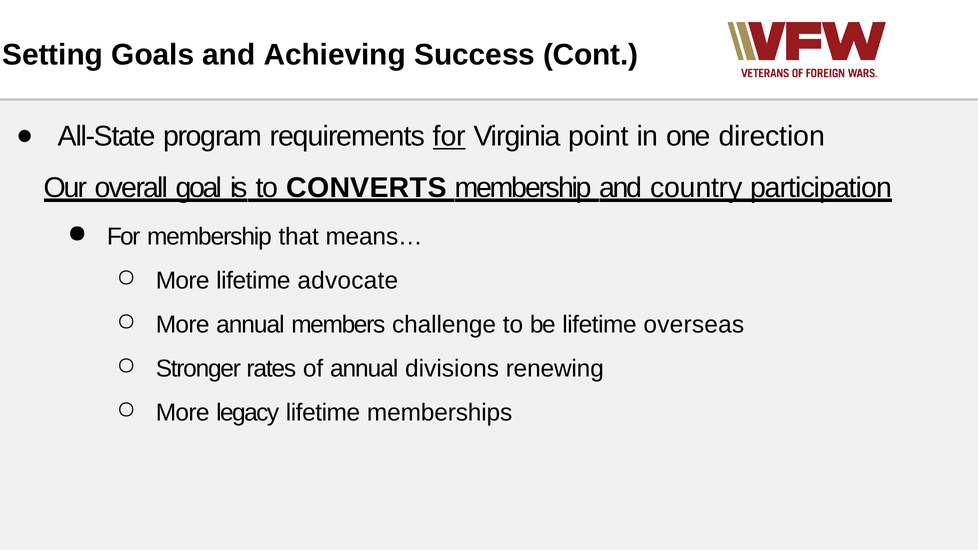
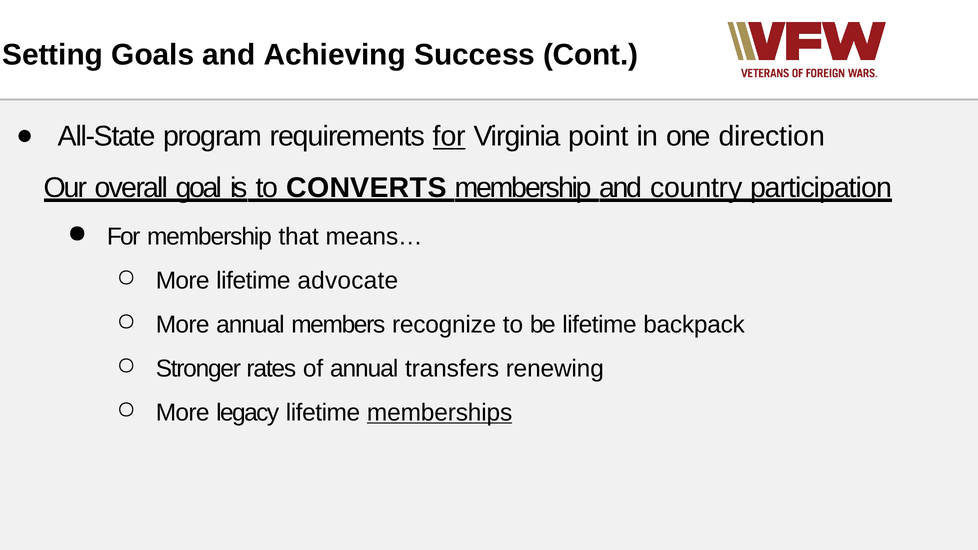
challenge: challenge -> recognize (444, 325)
overseas: overseas -> backpack (694, 325)
divisions: divisions -> transfers (452, 369)
memberships underline: none -> present (440, 413)
